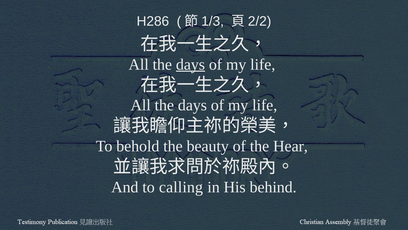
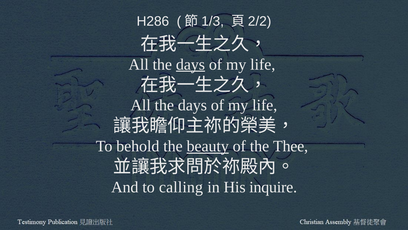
beauty underline: none -> present (208, 146)
Hear: Hear -> Thee (291, 146)
behind: behind -> inquire (273, 187)
